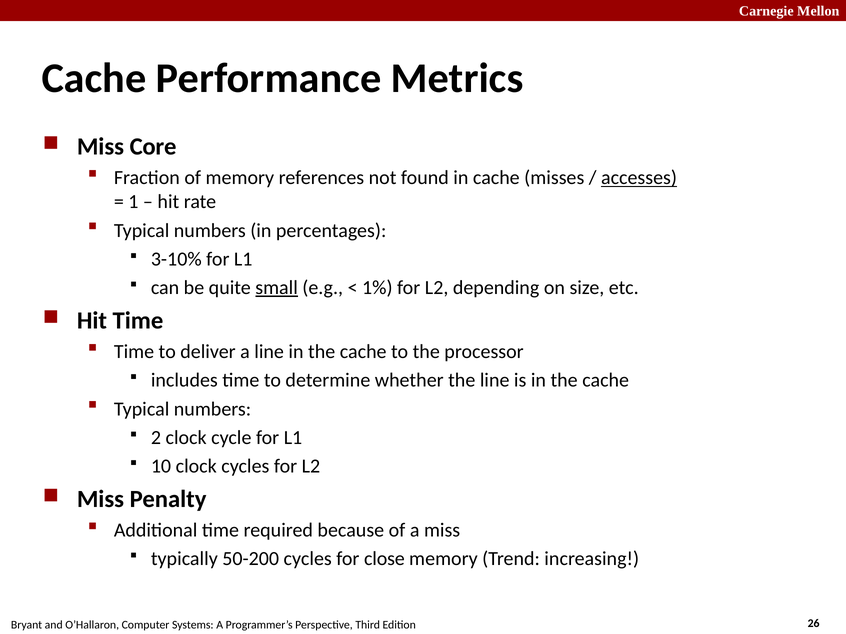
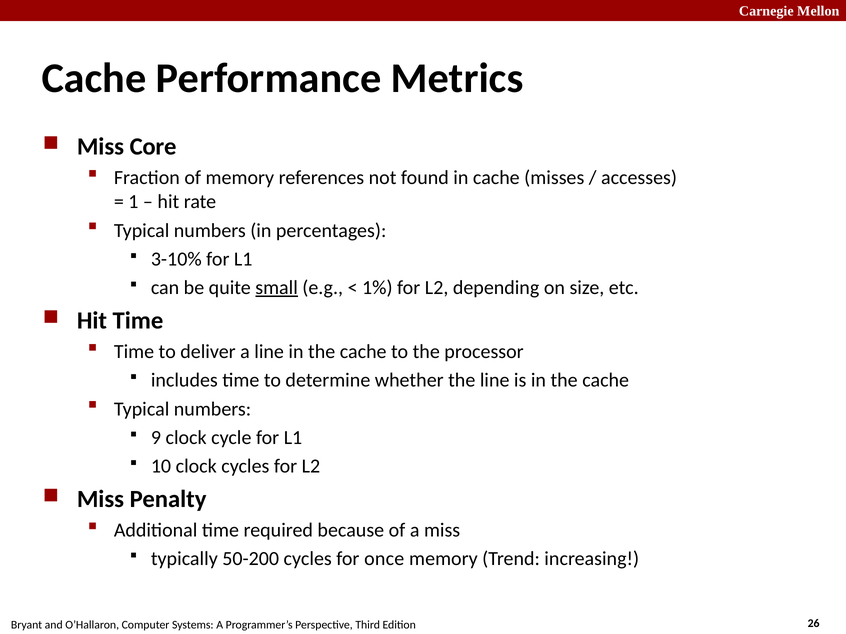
accesses underline: present -> none (639, 178)
2: 2 -> 9 (156, 438)
close: close -> once (384, 559)
